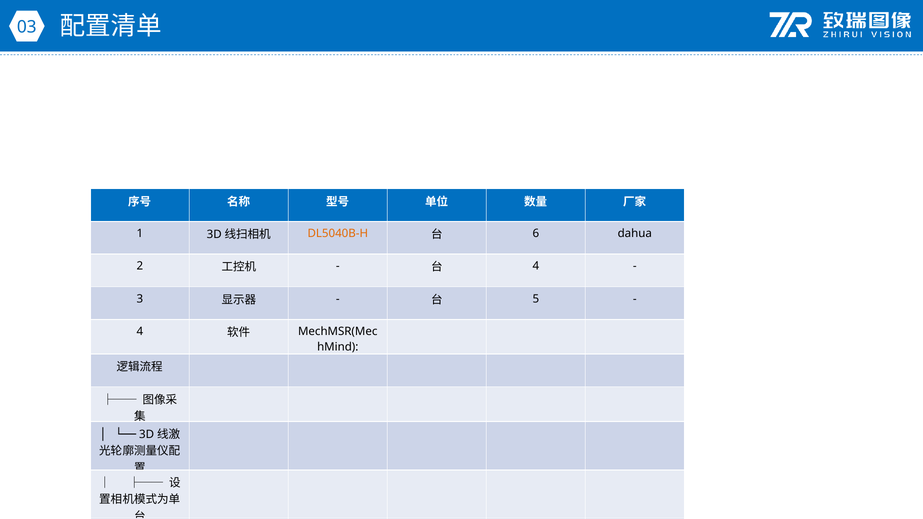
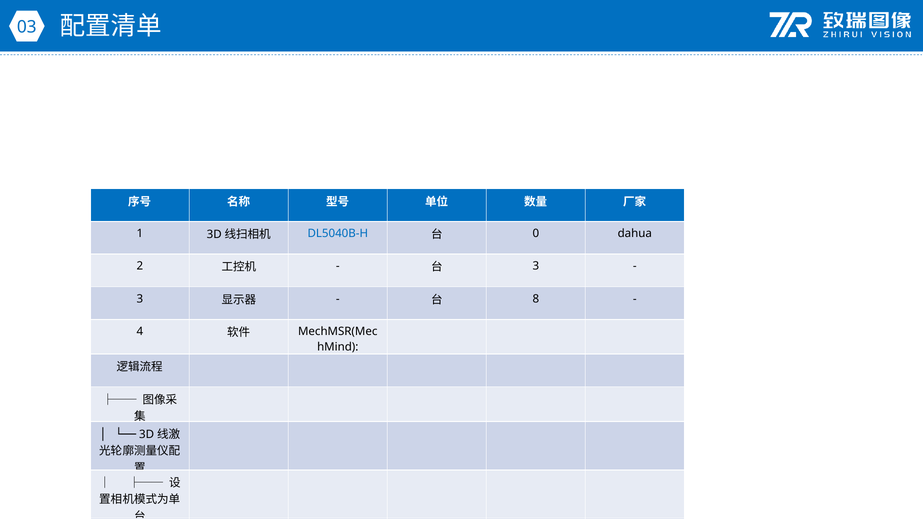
DL5040B-H colour: orange -> blue (338, 233)
6: 6 -> 0 (536, 233)
4: 4 -> 3 (536, 266)
5: 5 -> 8 (536, 299)
